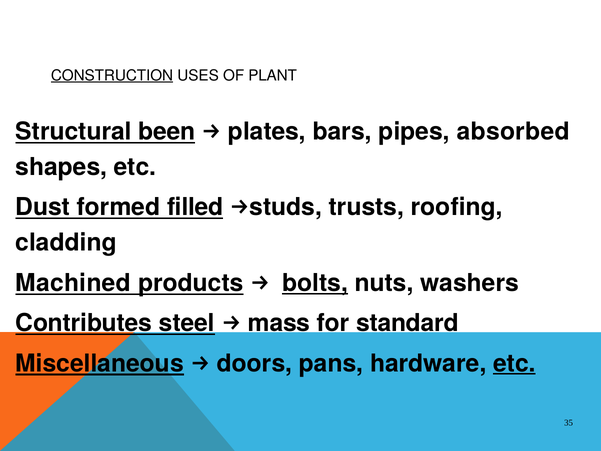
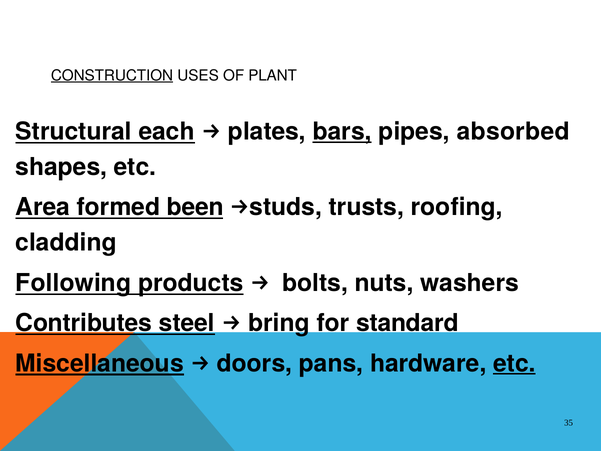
been: been -> each (167, 131)
bars underline: none -> present (342, 131)
Dust: Dust -> Area (43, 207)
filled: filled -> been (195, 207)
Machined: Machined -> Following (73, 283)
bolts underline: present -> none (315, 283)
mass: mass -> bring (279, 323)
